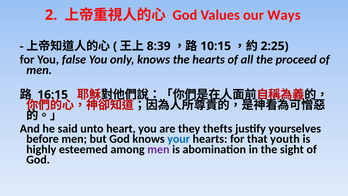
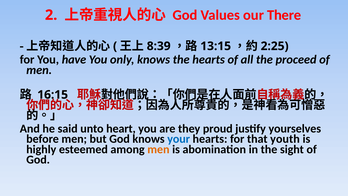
Ways: Ways -> There (284, 15)
10:15: 10:15 -> 13:15 (216, 46)
false: false -> have (74, 59)
thefts: thefts -> proud (218, 129)
men colour: purple -> orange (158, 149)
